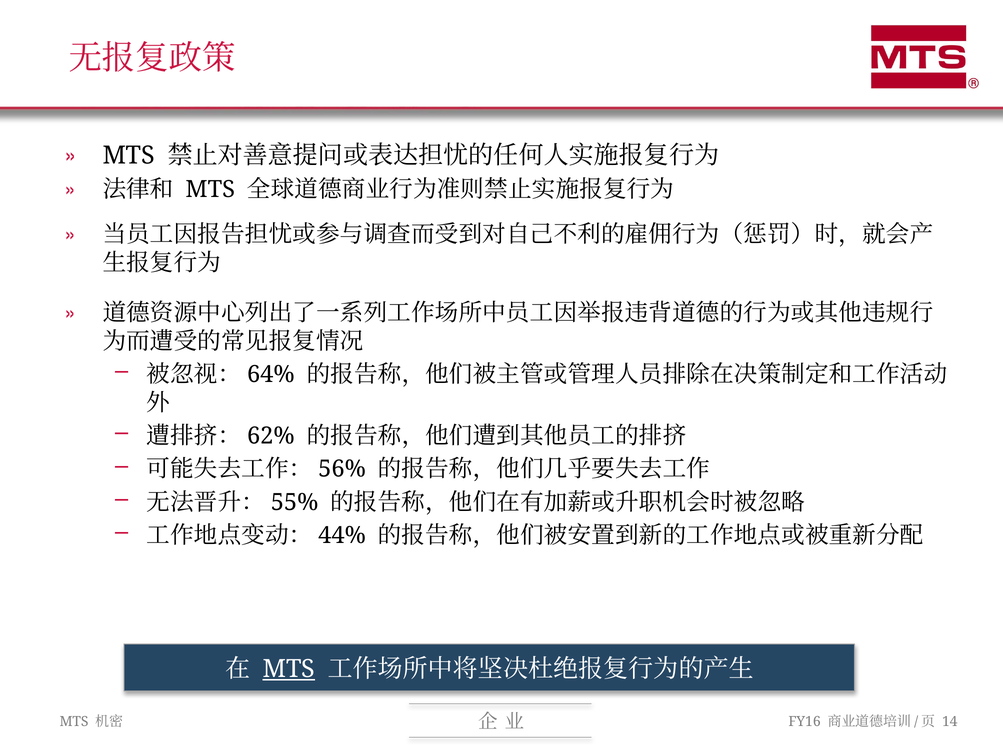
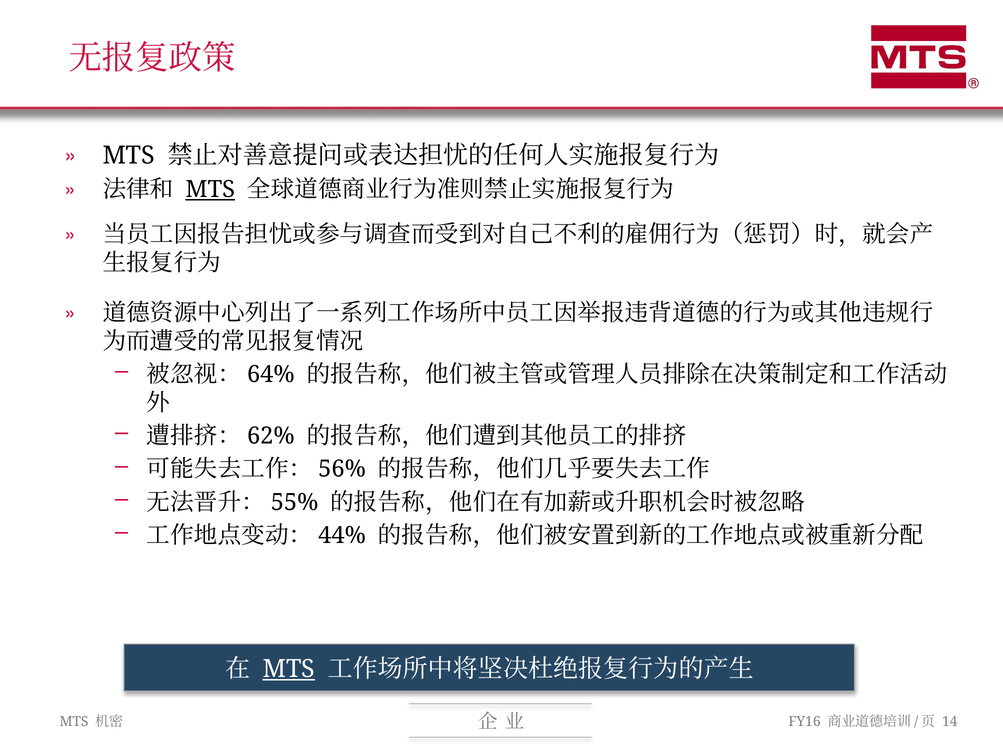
MTS underline: none -> present (210, 189)
